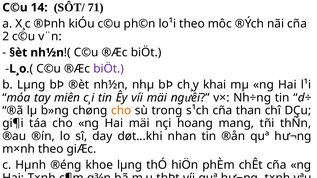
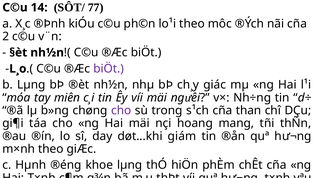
71: 71 -> 77 (96, 8)
khai: khai -> giác (215, 85)
cho colour: orange -> purple (121, 111)
nhan: nhan -> giám (182, 136)
